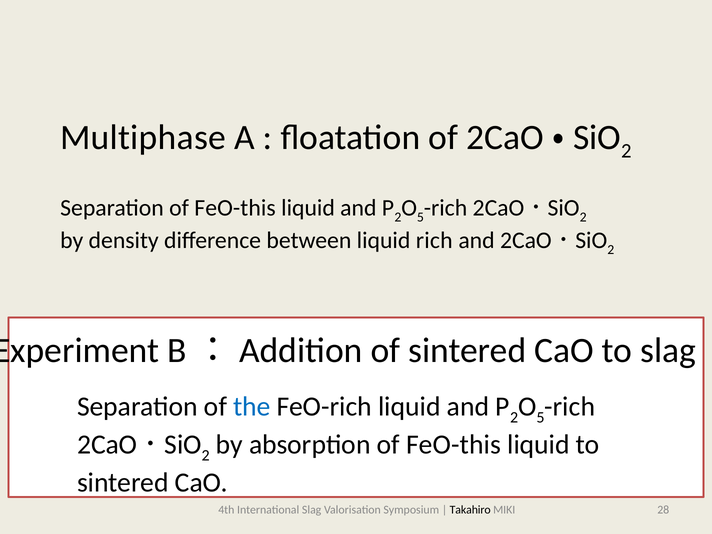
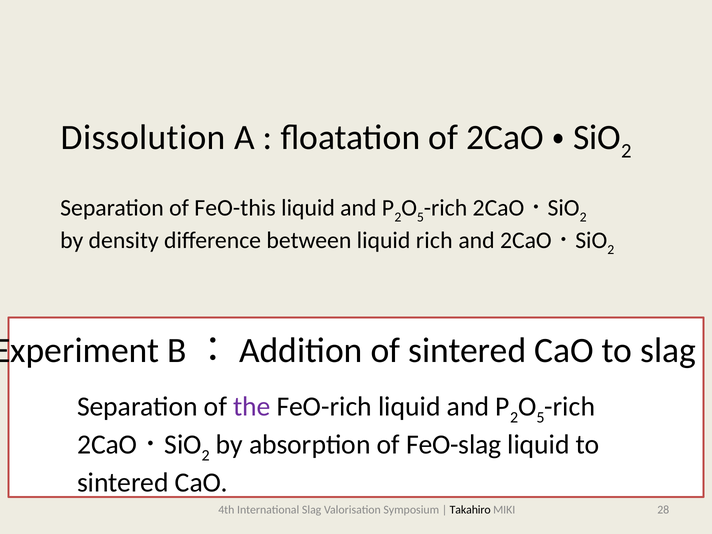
Multiphase: Multiphase -> Dissolution (143, 137)
the colour: blue -> purple (252, 407)
absorption of FeO-this: FeO-this -> FeO-slag (454, 445)
